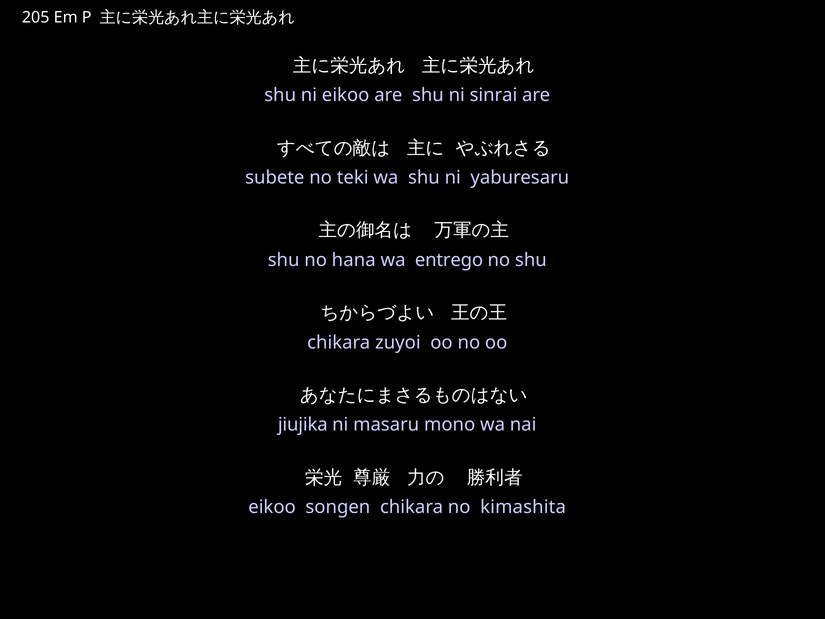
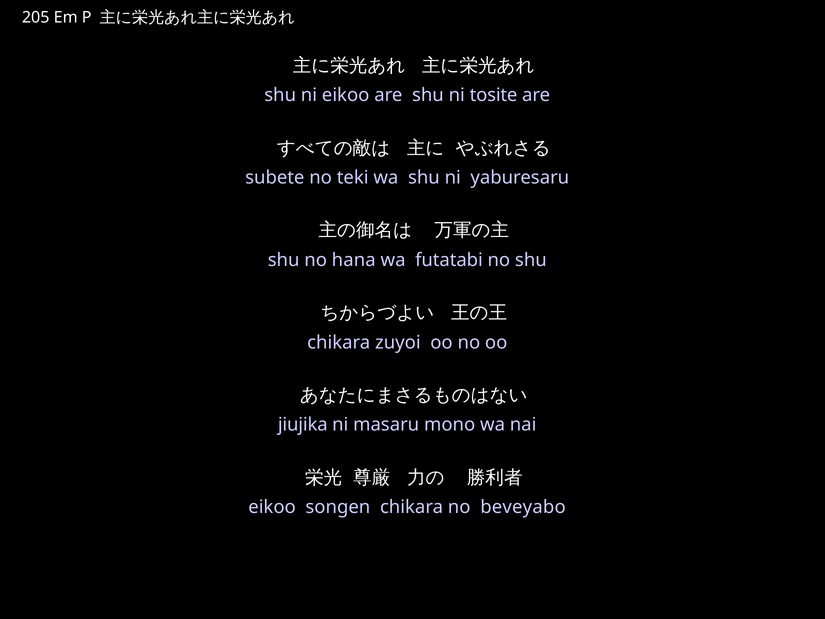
sinrai: sinrai -> tosite (494, 95)
entrego: entrego -> futatabi (449, 260)
kimashita: kimashita -> beveyabo (523, 507)
